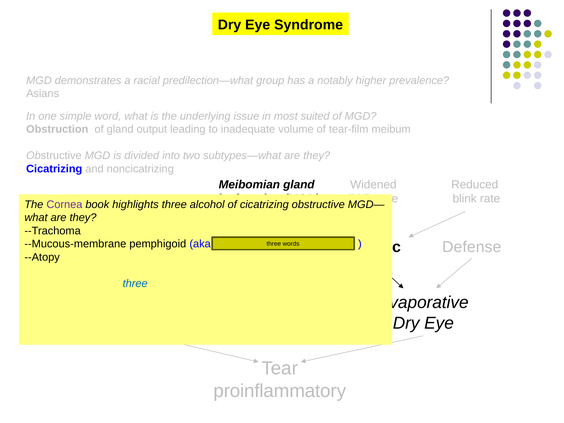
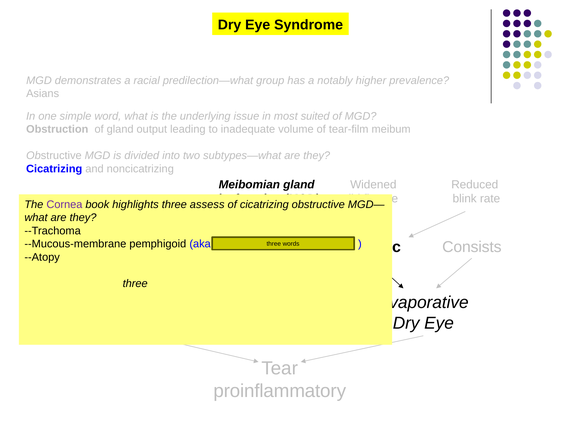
alcohol: alcohol -> assess (207, 205)
Defense: Defense -> Consists (472, 247)
three colour: blue -> black (135, 284)
